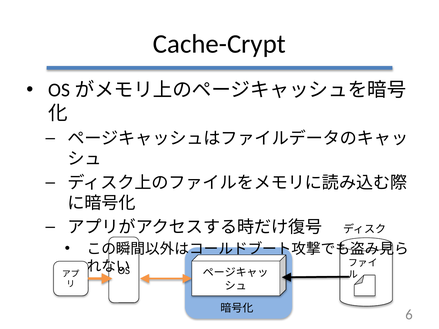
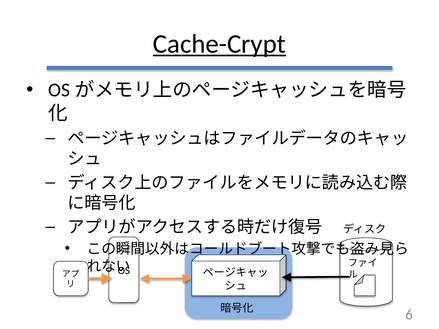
Cache-Crypt underline: none -> present (219, 44)
